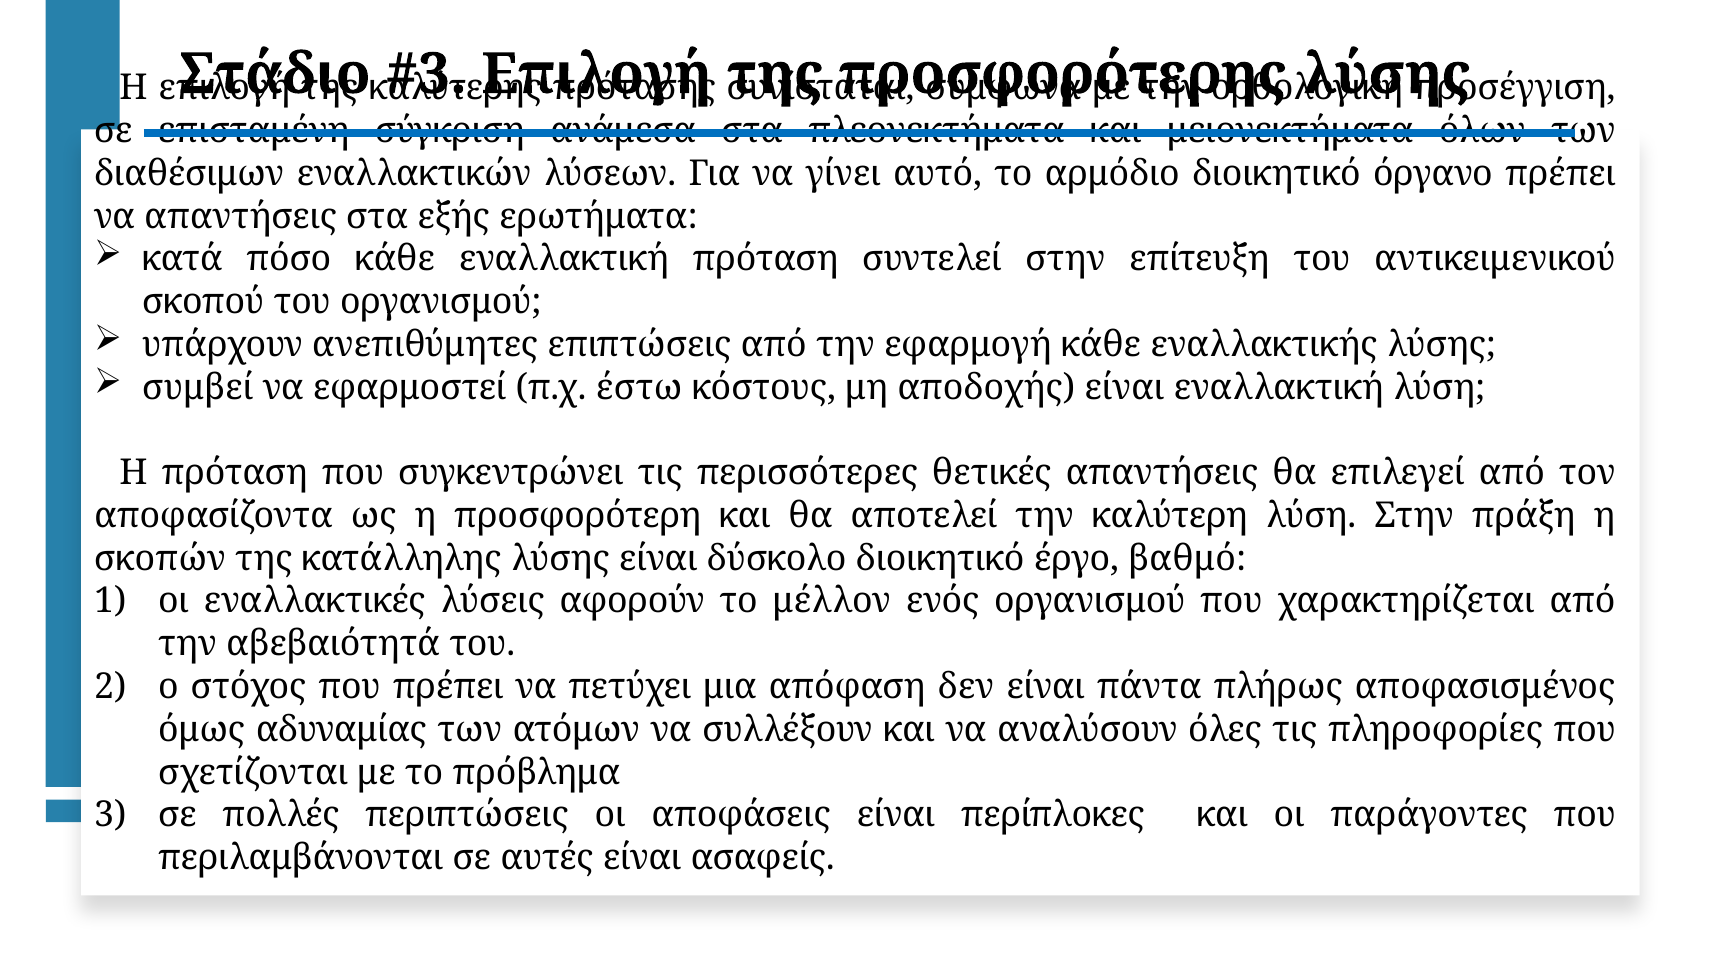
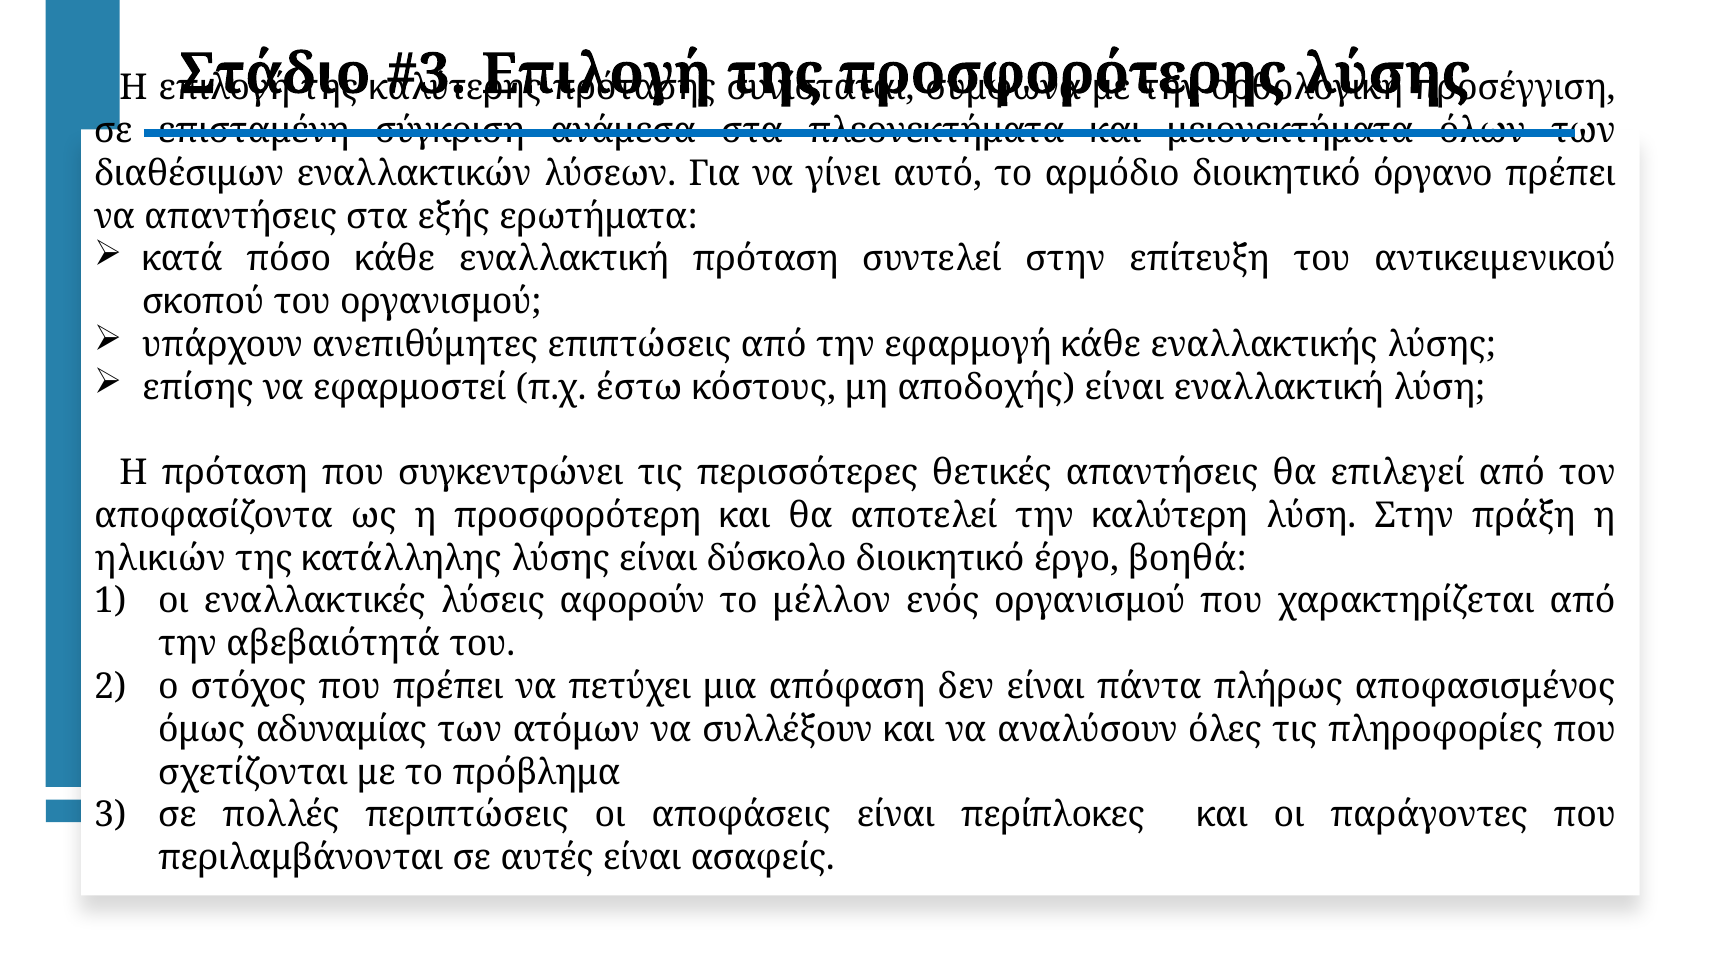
συμβεί: συμβεί -> επίσης (198, 387)
σκοπών: σκοπών -> ηλικιών (160, 558)
βαθμό: βαθμό -> βοηθά (1188, 558)
